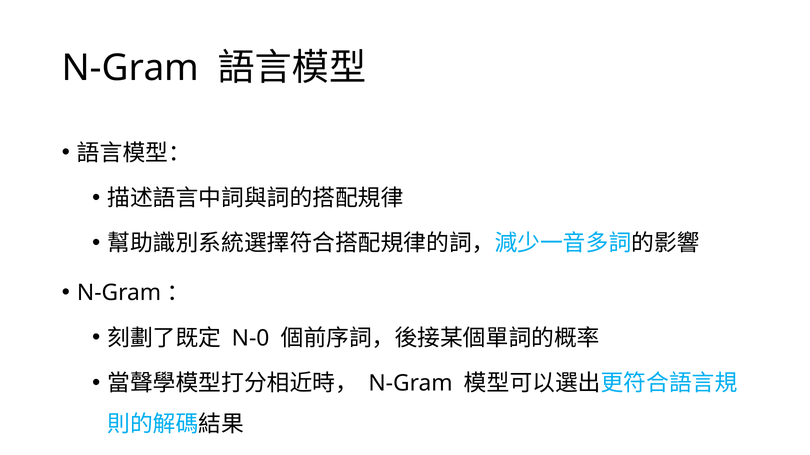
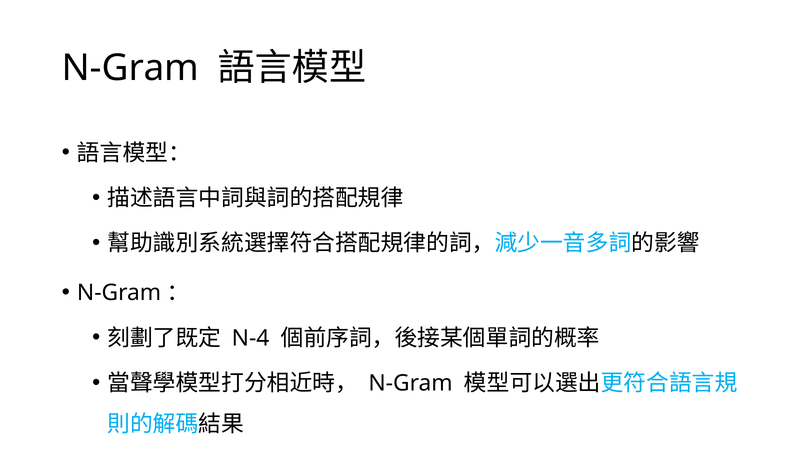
N-0: N-0 -> N-4 (251, 339)
